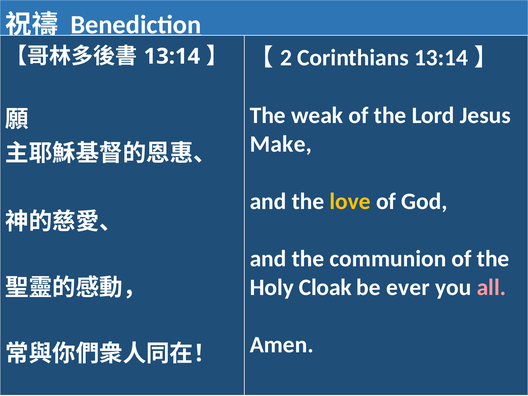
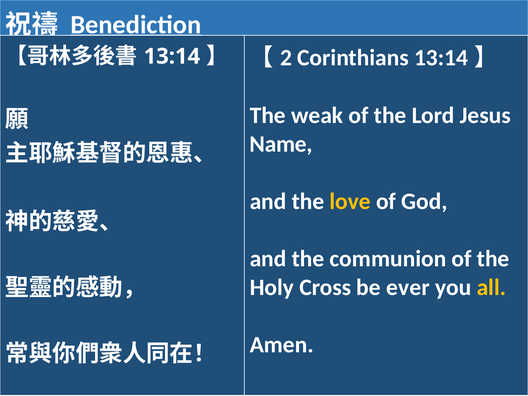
Make: Make -> Name (281, 144)
Cloak: Cloak -> Cross (325, 288)
all colour: pink -> yellow (491, 288)
